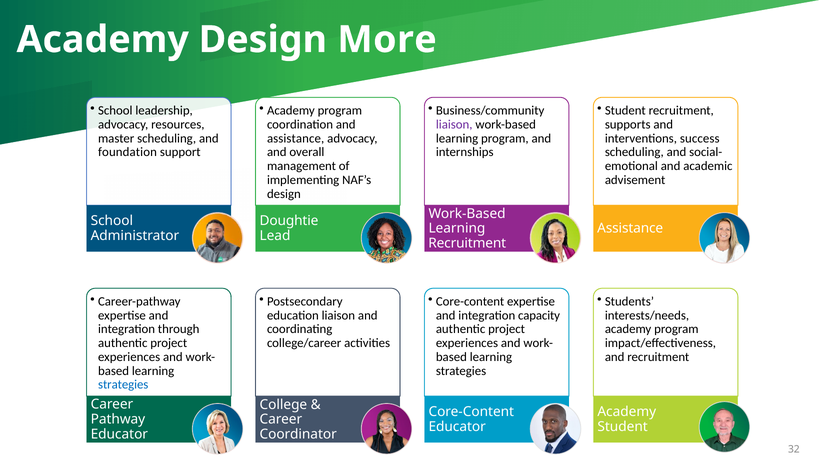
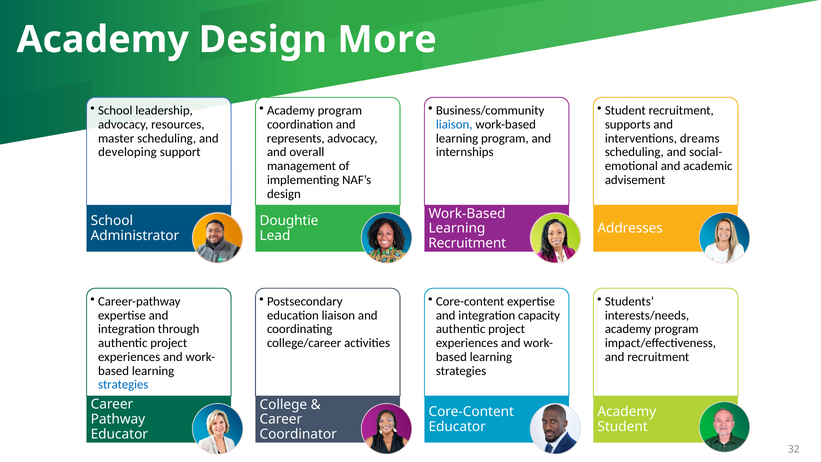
liaison colour: purple -> blue (454, 124)
assistance: assistance -> represents (296, 138)
success: success -> dreams (700, 138)
foundation: foundation -> developing (128, 152)
Assistance: Assistance -> Addresses (630, 228)
